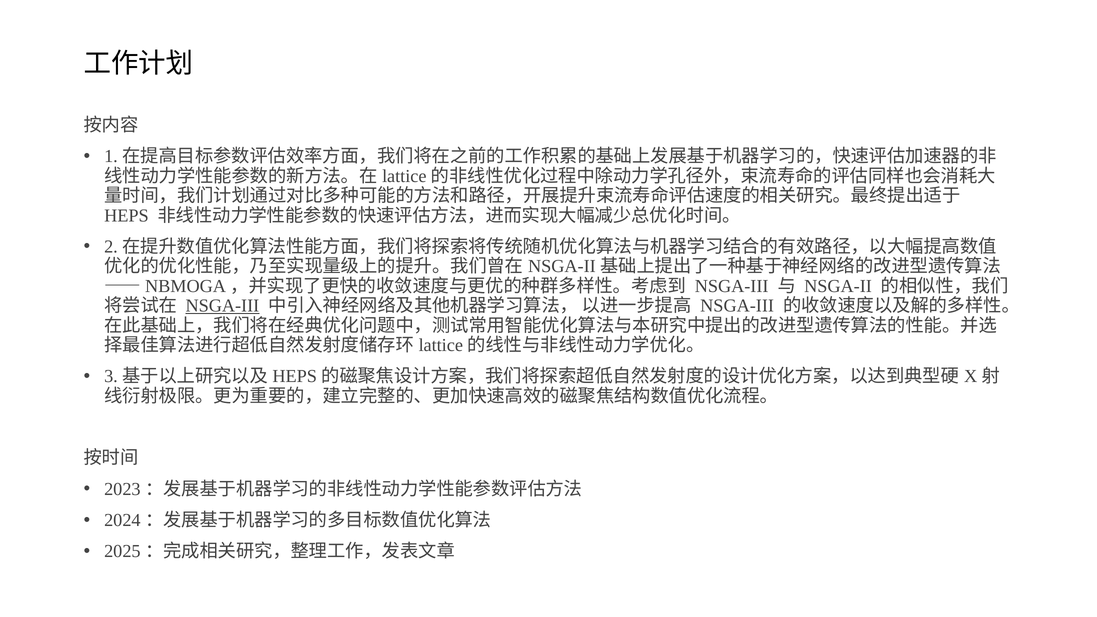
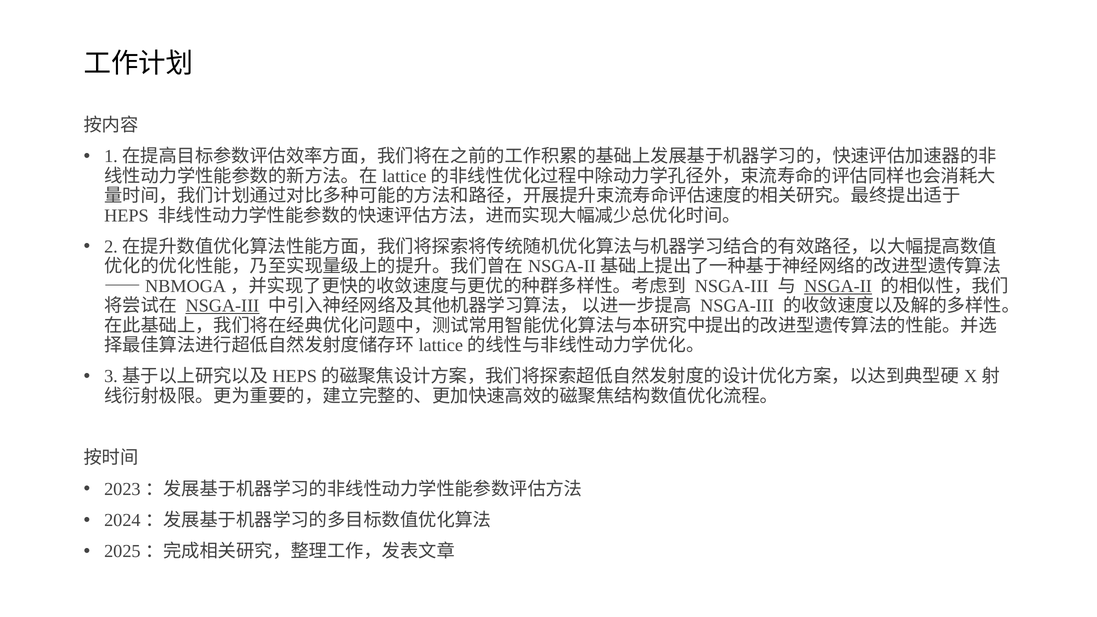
NSGA-II underline: none -> present (838, 286)
